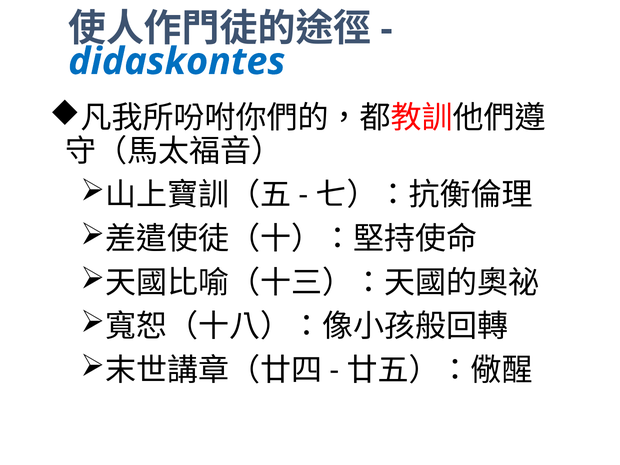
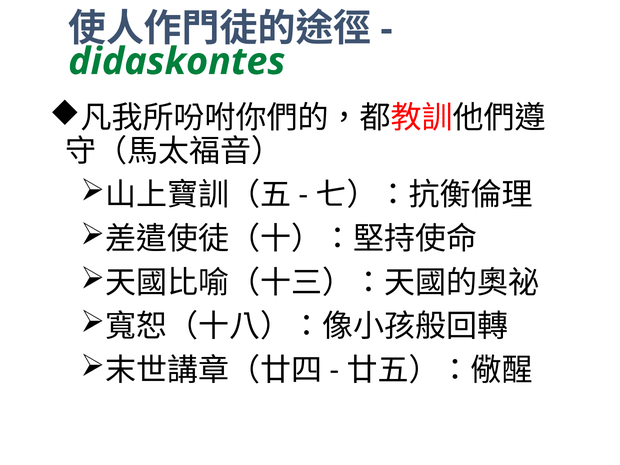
didaskontes colour: blue -> green (177, 62)
